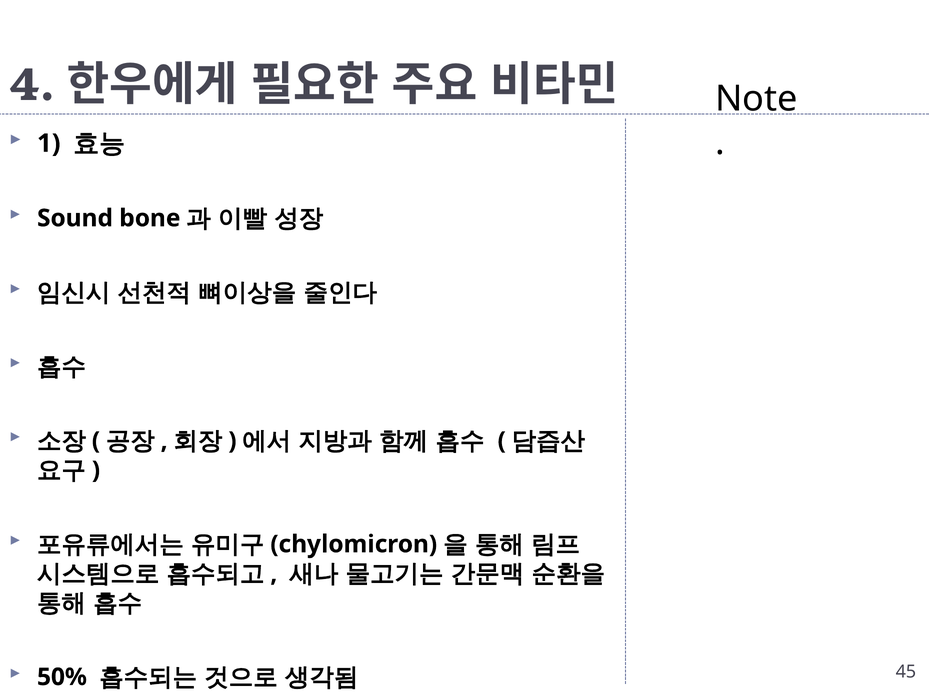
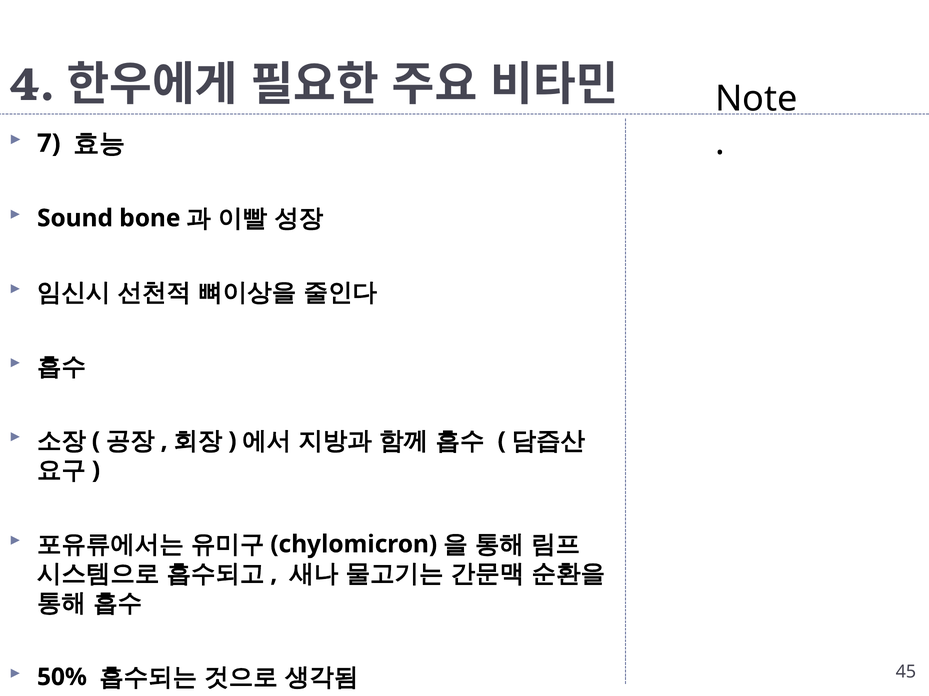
1: 1 -> 7 (49, 143)
